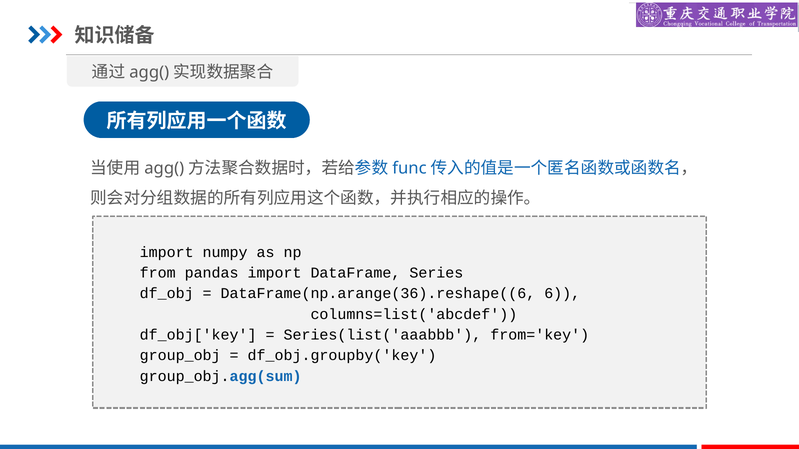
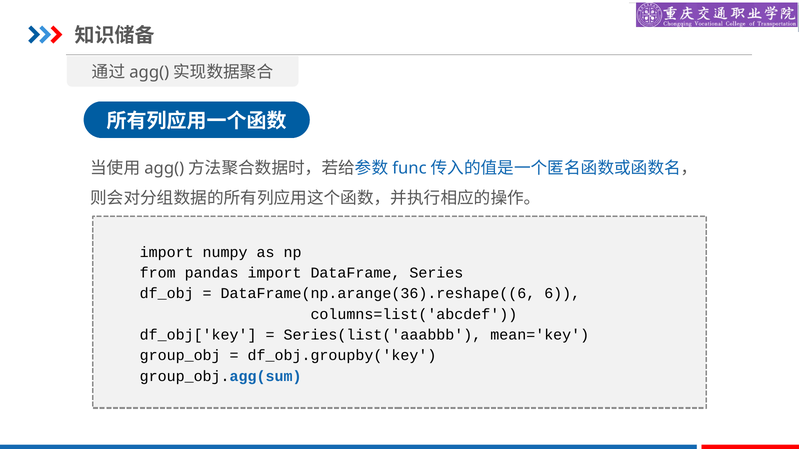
from='key: from='key -> mean='key (540, 335)
